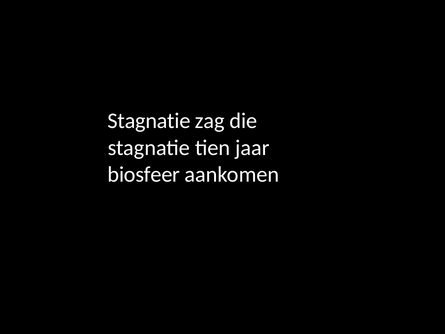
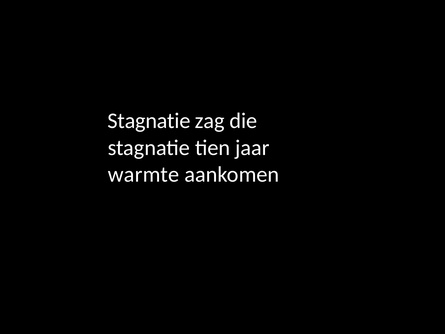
biosfeer: biosfeer -> warmte (144, 174)
